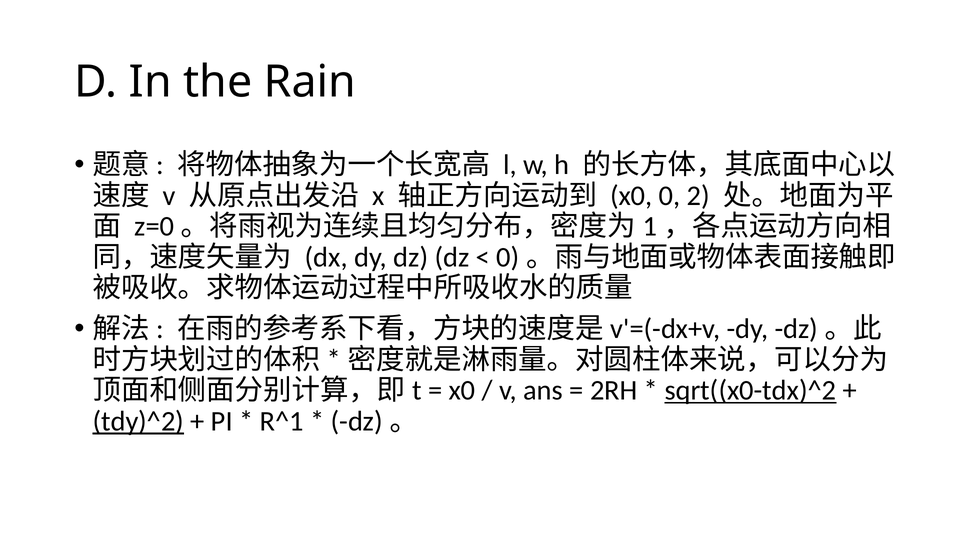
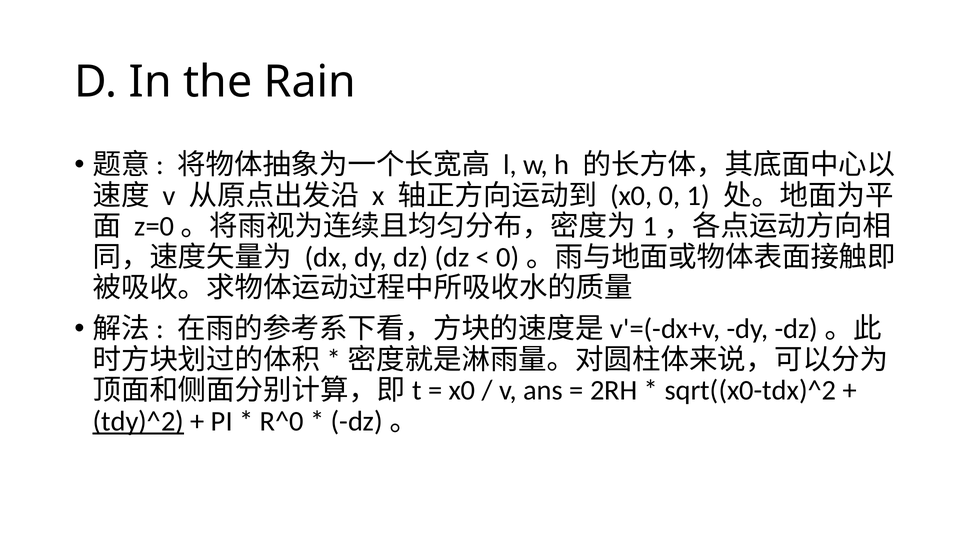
2: 2 -> 1 (698, 196)
sqrt((x0-tdx)^2 underline: present -> none (750, 390)
R^1: R^1 -> R^0 (282, 421)
